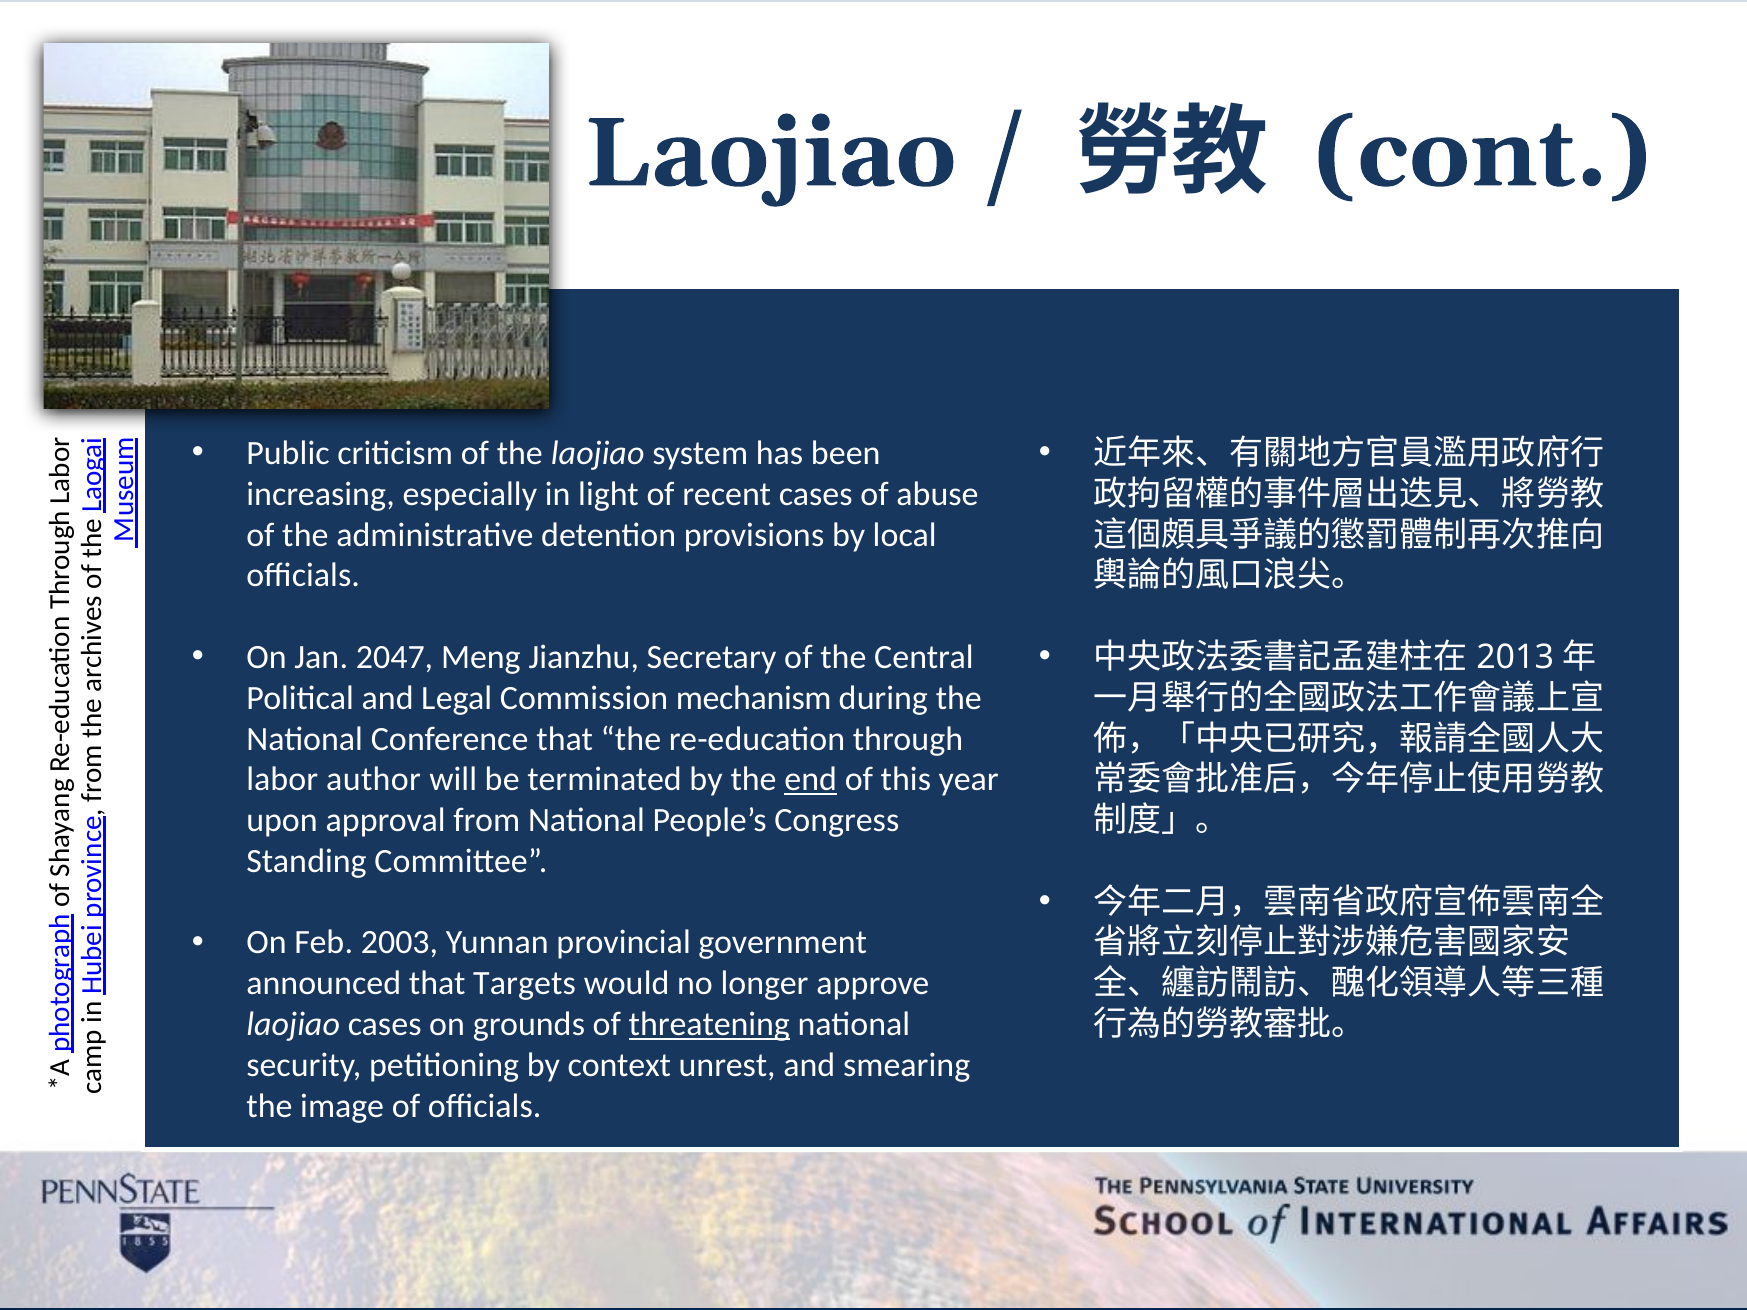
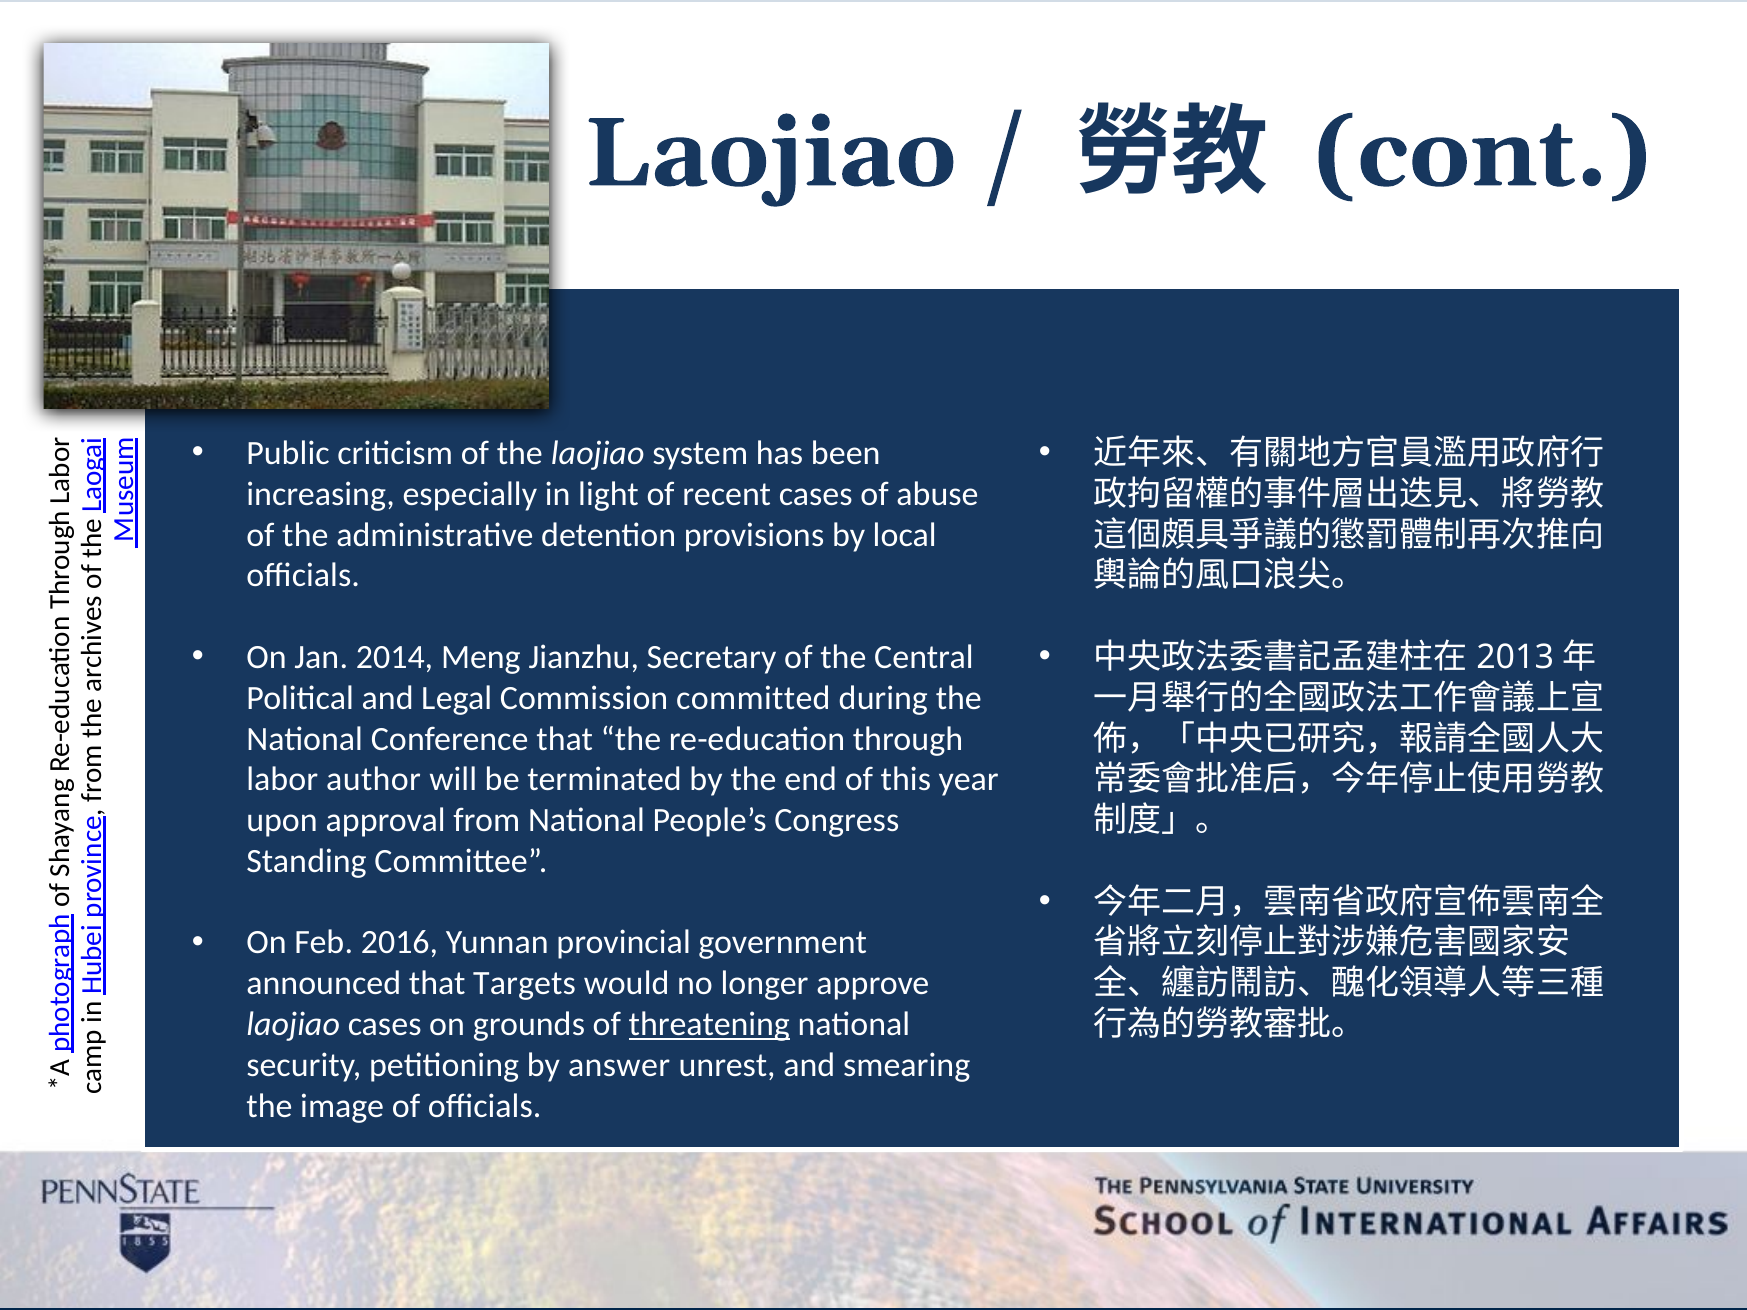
2047: 2047 -> 2014 (395, 657)
mechanism: mechanism -> committed (753, 698)
end underline: present -> none (811, 780)
2003: 2003 -> 2016 (399, 943)
context: context -> answer (619, 1065)
